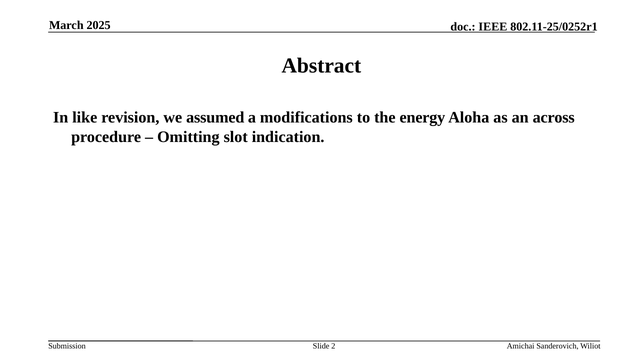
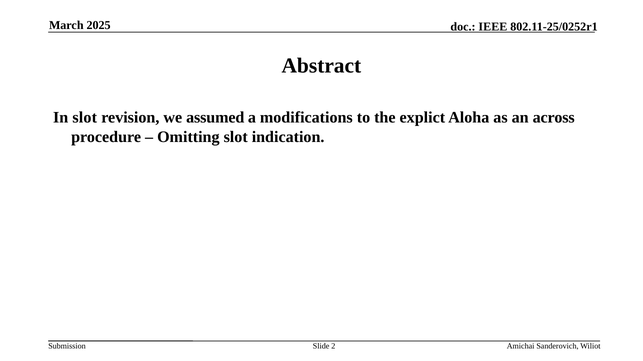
In like: like -> slot (85, 118)
energy: energy -> explict (422, 118)
